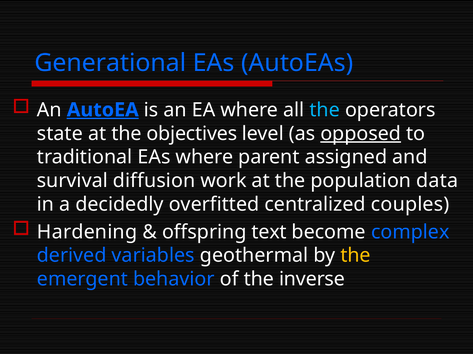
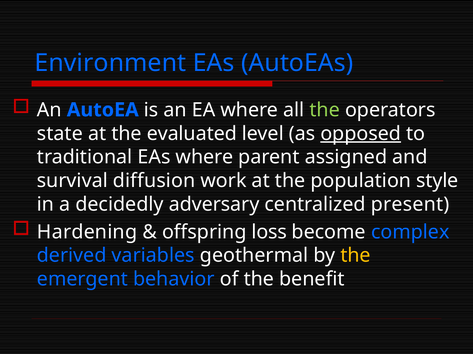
Generational: Generational -> Environment (110, 63)
AutoEA underline: present -> none (103, 110)
the colour: light blue -> light green (325, 110)
objectives: objectives -> evaluated (192, 134)
data: data -> style (437, 181)
overfitted: overfitted -> adversary (214, 205)
couples: couples -> present (410, 205)
text: text -> loss (269, 232)
inverse: inverse -> benefit (312, 280)
